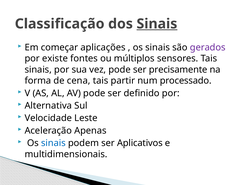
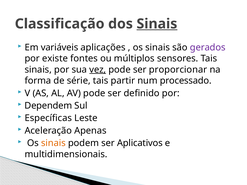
começar: começar -> variáveis (60, 47)
vez underline: none -> present (98, 70)
precisamente: precisamente -> proporcionar (178, 70)
cena: cena -> série (79, 81)
Alternativa: Alternativa -> Dependem (48, 106)
Velocidade: Velocidade -> Específicas (48, 118)
sinais colour: blue -> orange (53, 143)
